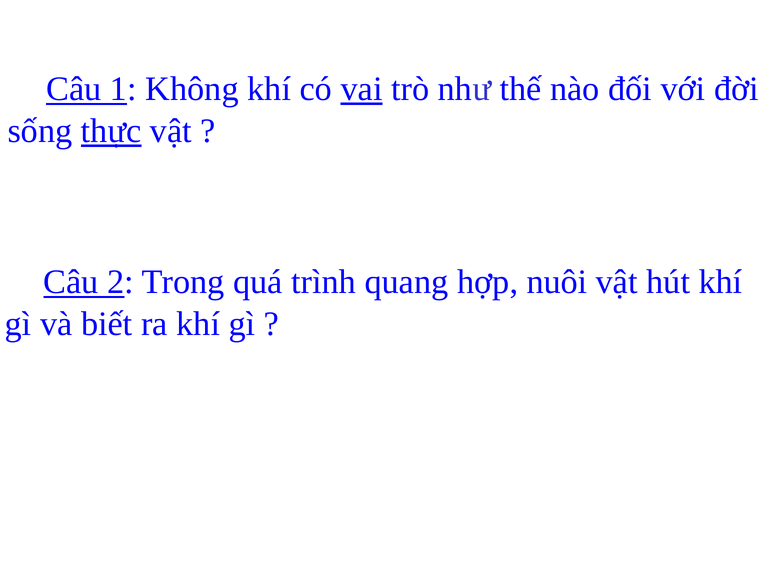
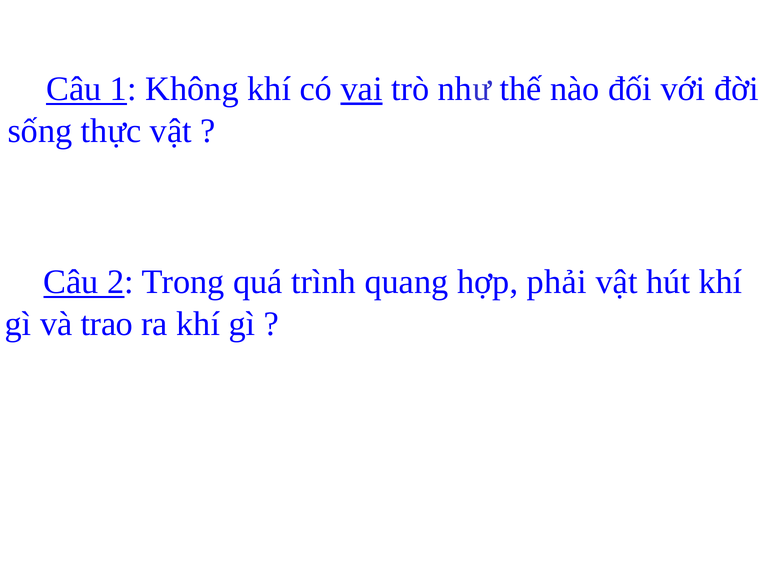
thực underline: present -> none (111, 131)
nuôi: nuôi -> phải (557, 282)
biết: biết -> trao (107, 324)
